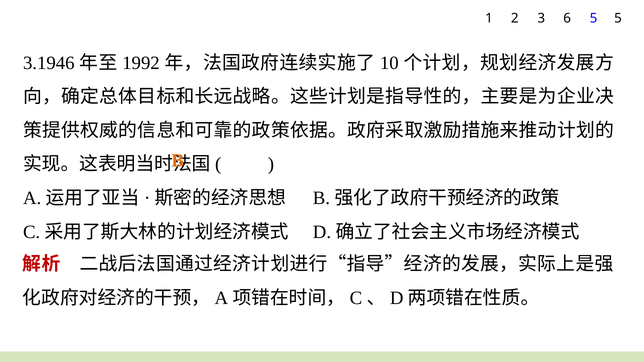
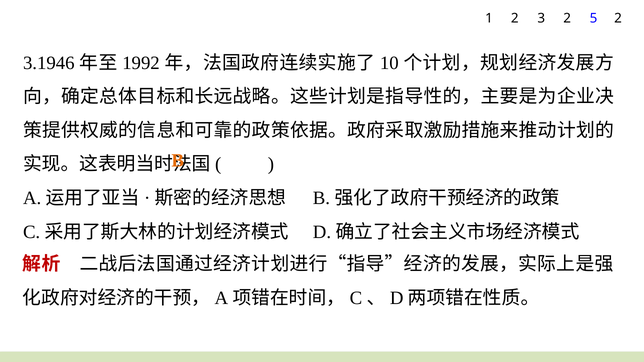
3 6: 6 -> 2 (567, 18)
5 5: 5 -> 2 (618, 18)
